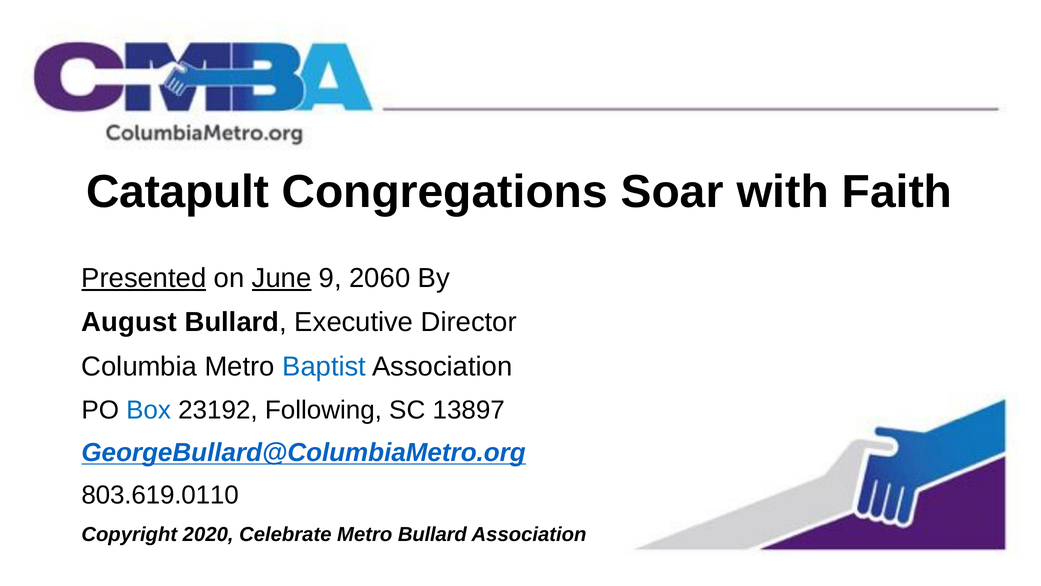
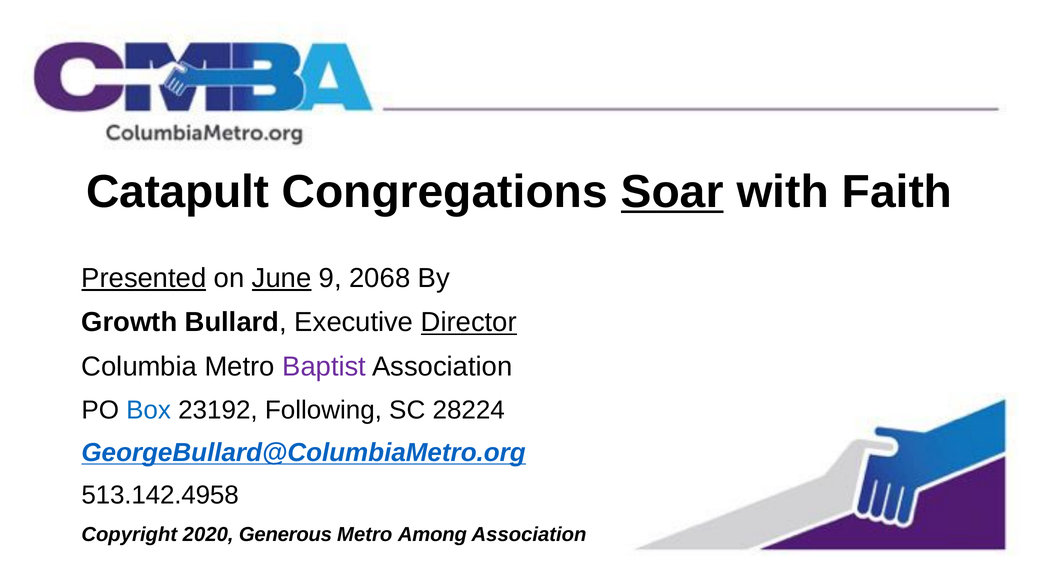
Soar underline: none -> present (672, 192)
2060: 2060 -> 2068 (380, 278)
August: August -> Growth (129, 322)
Director underline: none -> present (469, 322)
Baptist colour: blue -> purple (324, 366)
13897: 13897 -> 28224 (469, 410)
803.619.0110: 803.619.0110 -> 513.142.4958 (160, 495)
Celebrate: Celebrate -> Generous (285, 534)
Metro Bullard: Bullard -> Among (432, 534)
